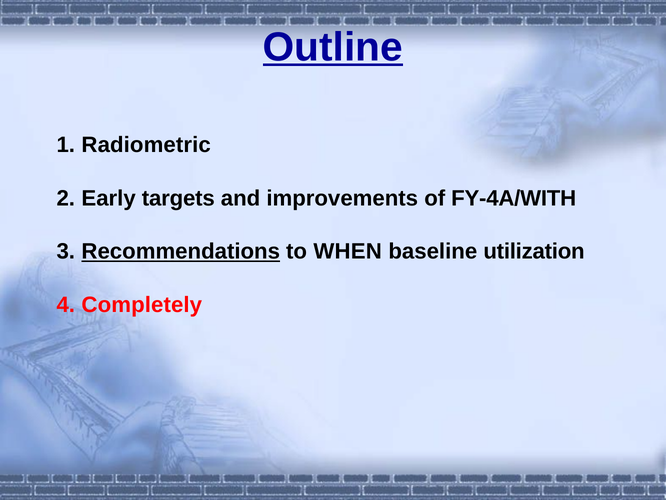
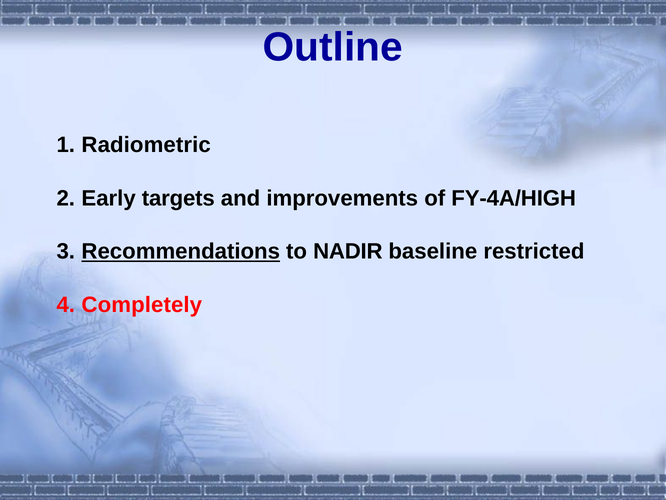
Outline underline: present -> none (333, 47)
FY-4A/WITH: FY-4A/WITH -> FY-4A/HIGH (514, 198)
WHEN: WHEN -> NADIR (348, 251)
utilization: utilization -> restricted (534, 251)
